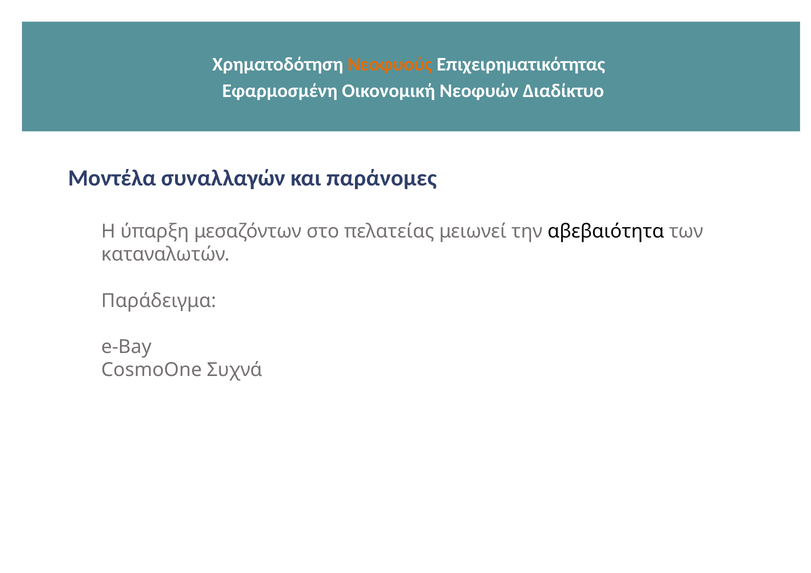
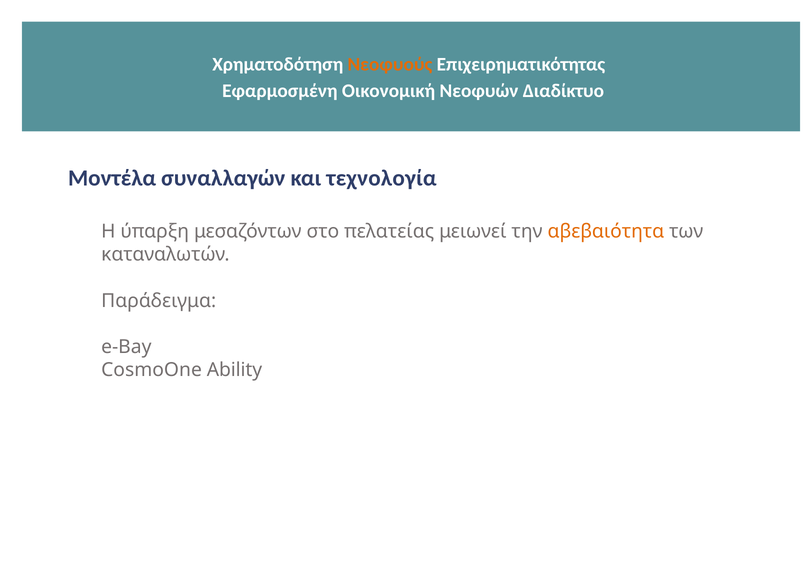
παράνομες: παράνομες -> τεχνολογία (382, 178)
αβεβαιότητα colour: black -> orange (606, 231)
Συχνά: Συχνά -> Ability (235, 370)
